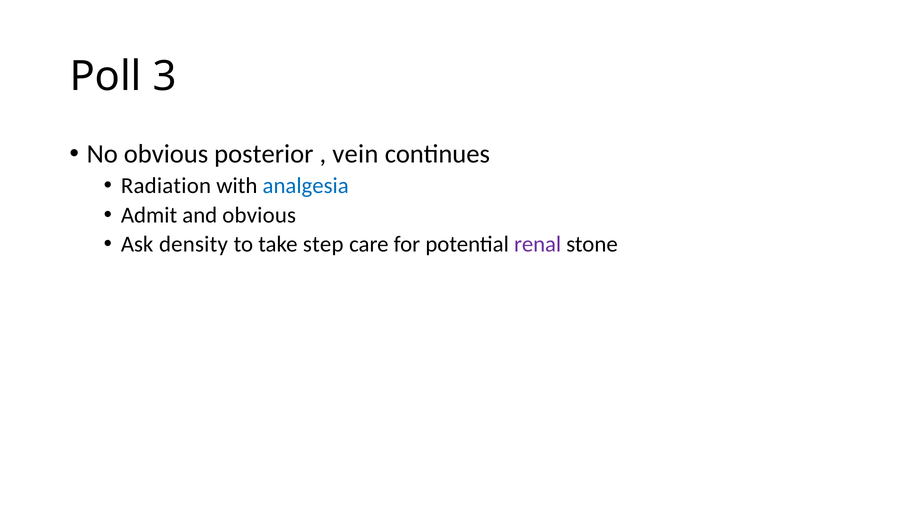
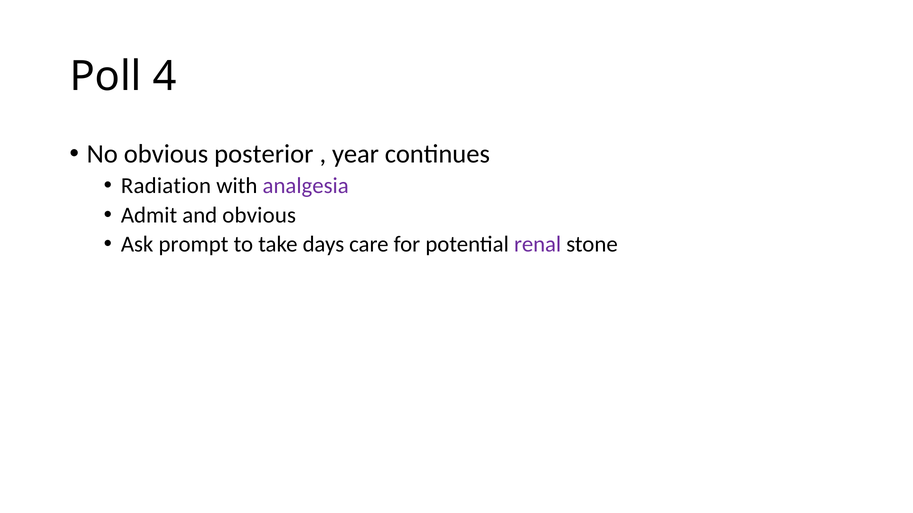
3: 3 -> 4 (165, 77)
vein: vein -> year (356, 154)
analgesia colour: blue -> purple (306, 186)
density: density -> prompt (194, 245)
step: step -> days (323, 245)
